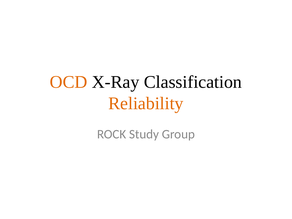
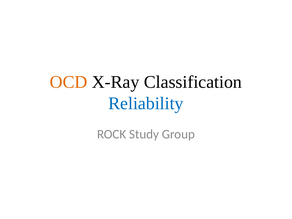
Reliability colour: orange -> blue (146, 103)
